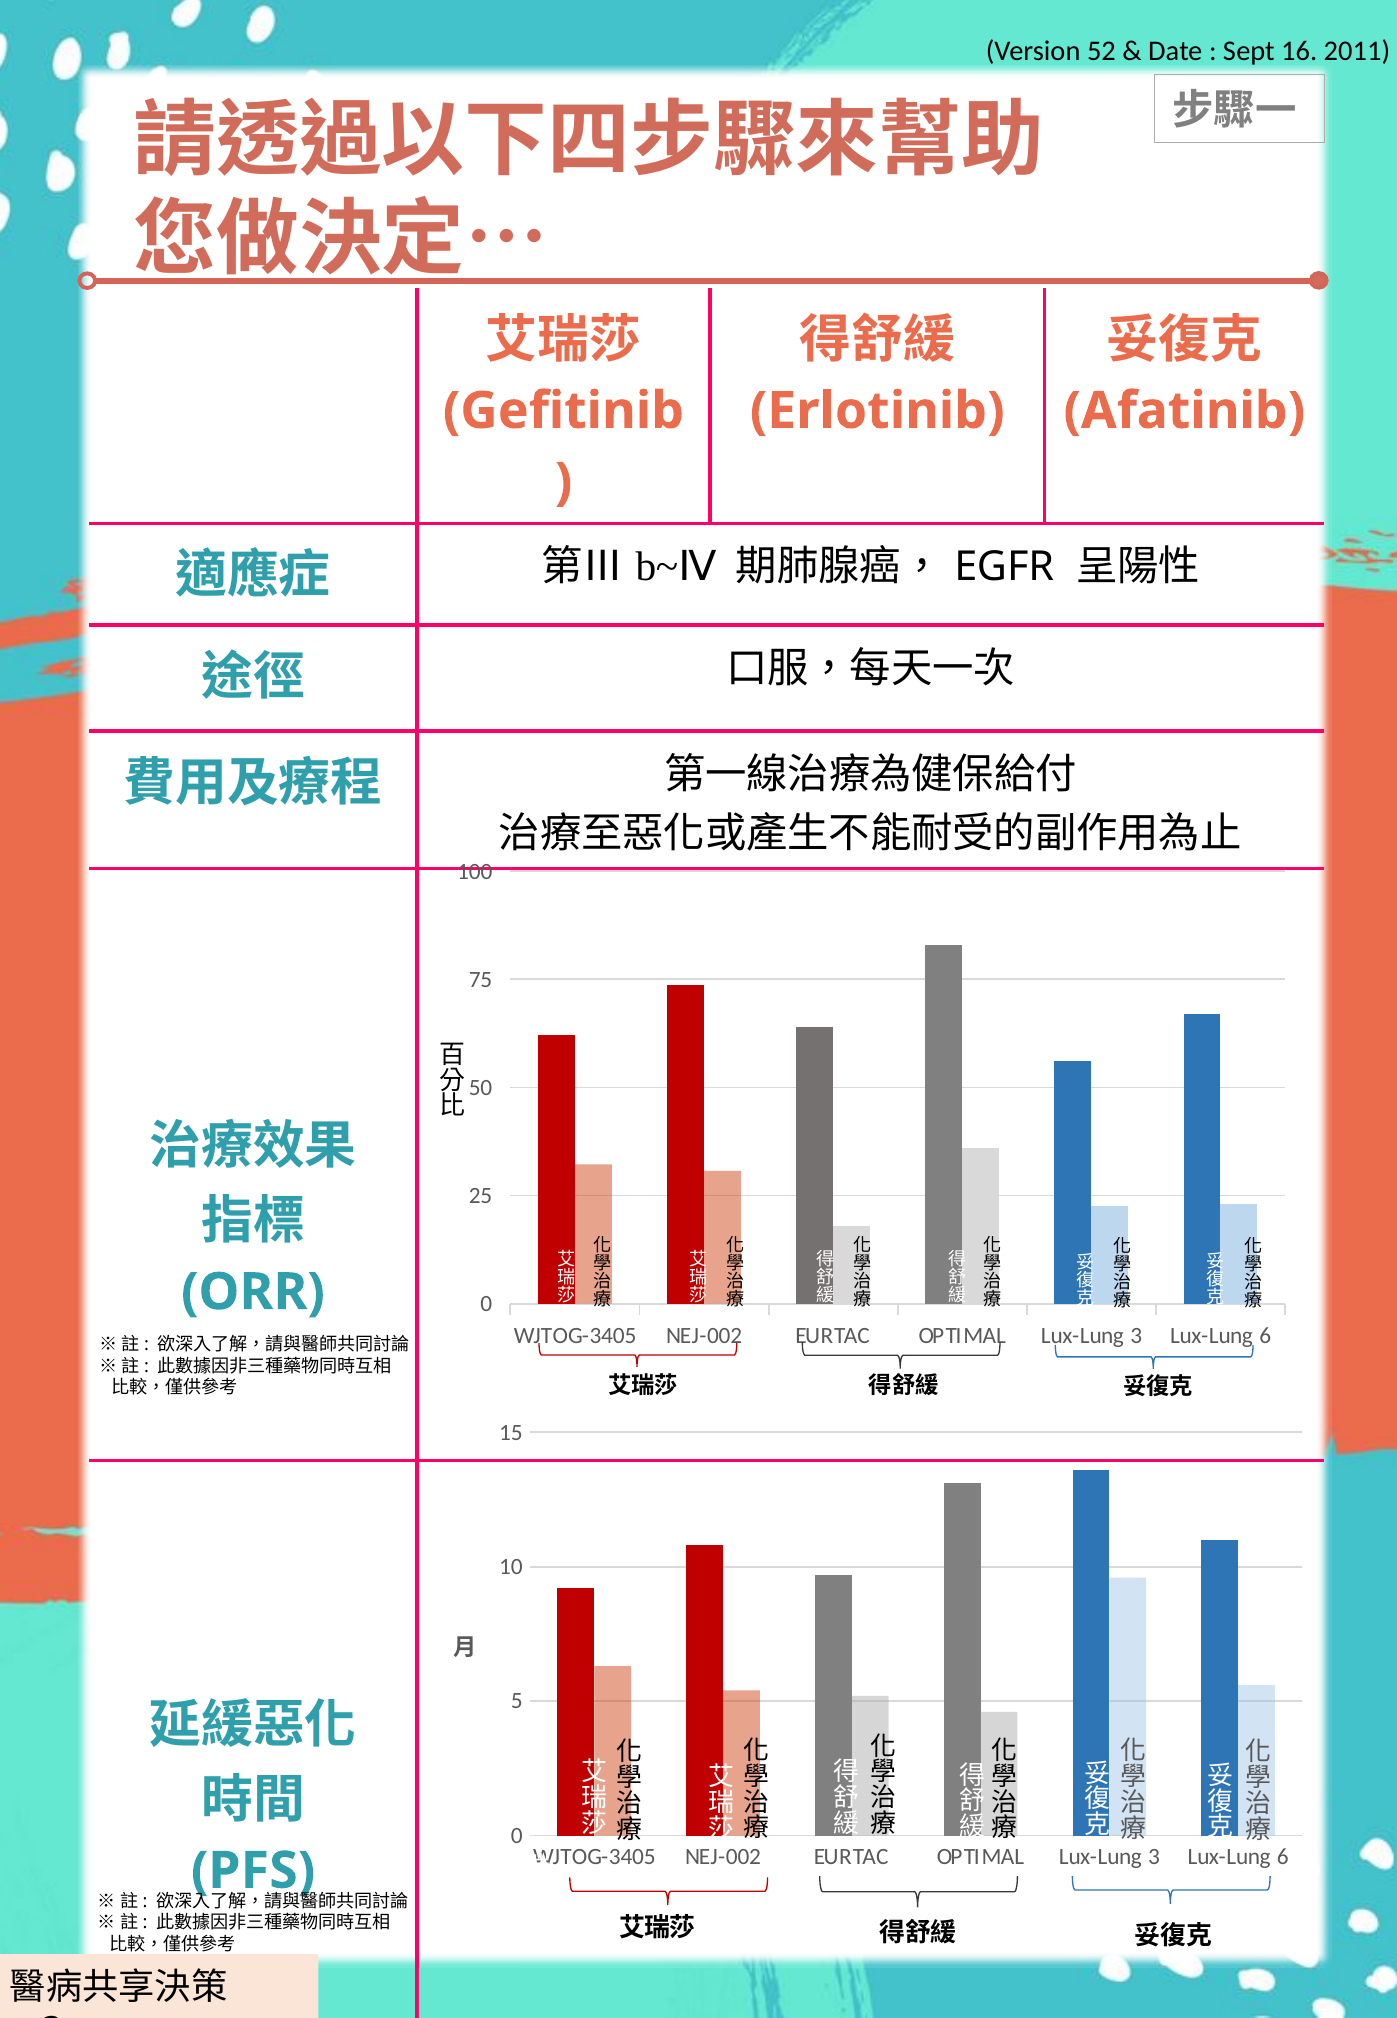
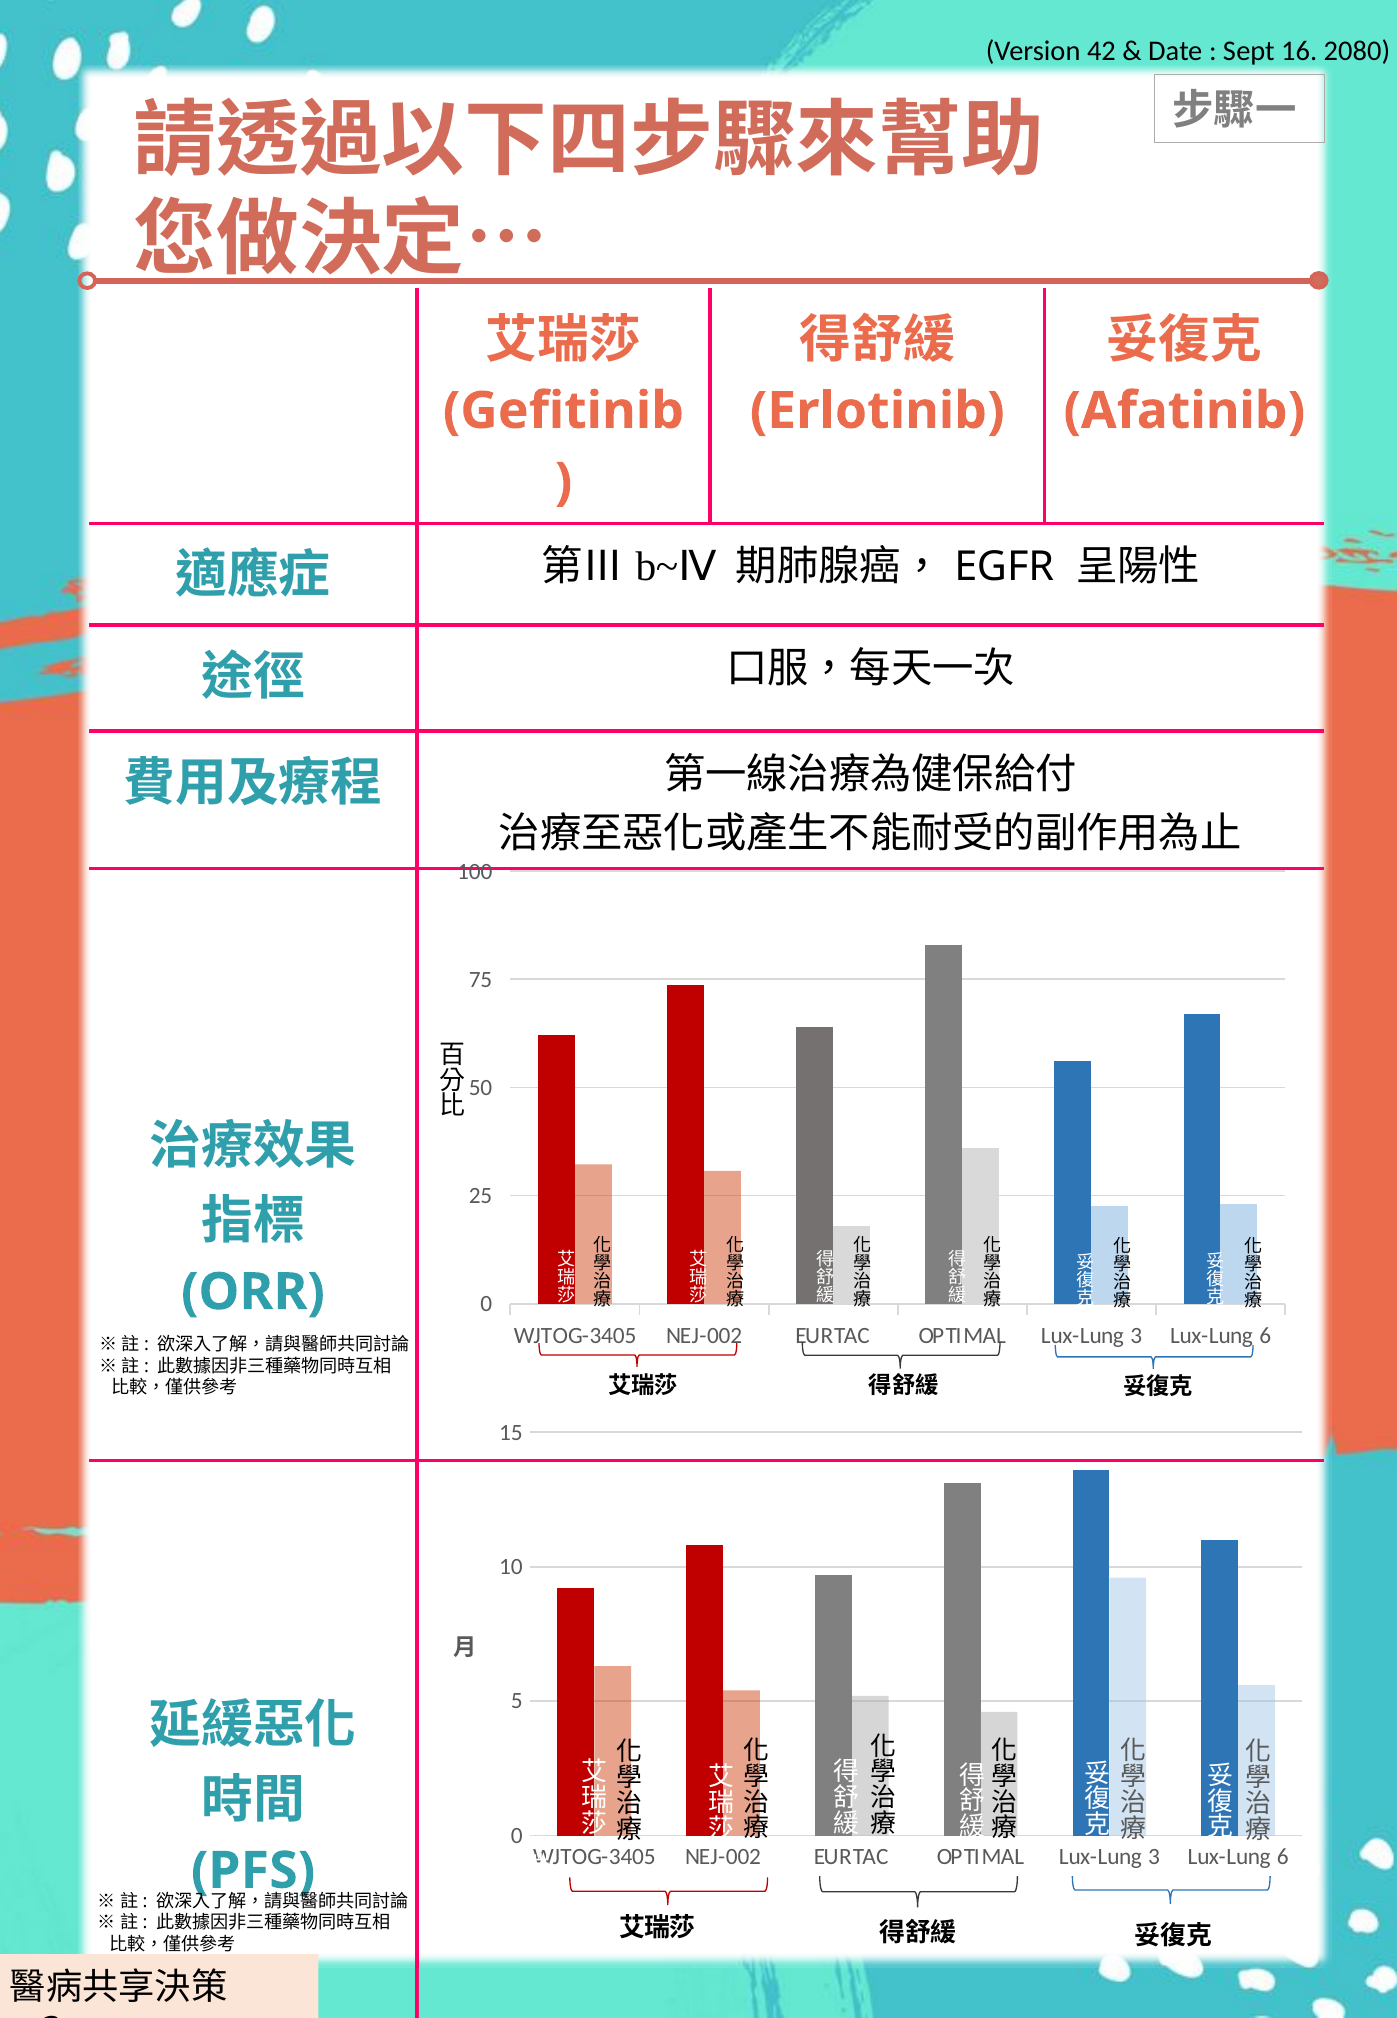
52: 52 -> 42 (1101, 51)
2011: 2011 -> 2080 (1357, 51)
